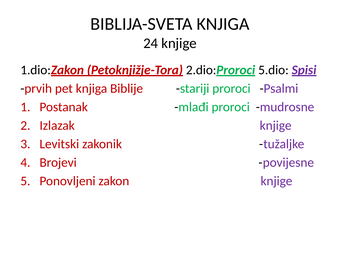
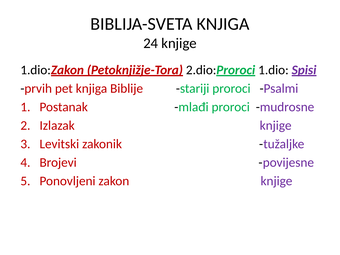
5.dio: 5.dio -> 1.dio (273, 70)
